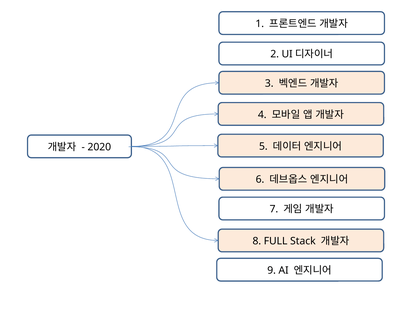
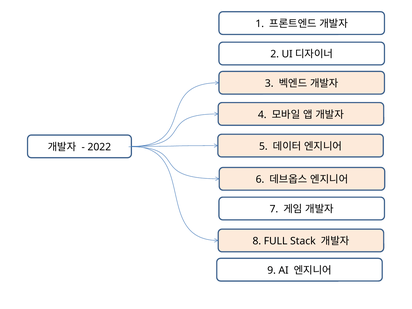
2020: 2020 -> 2022 (99, 147)
